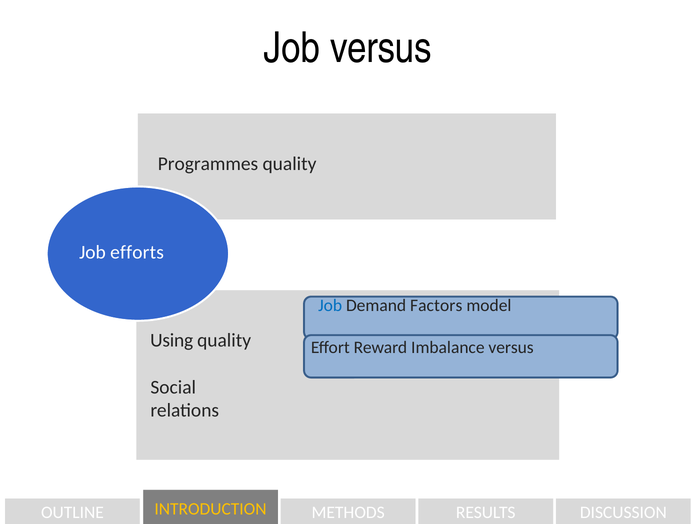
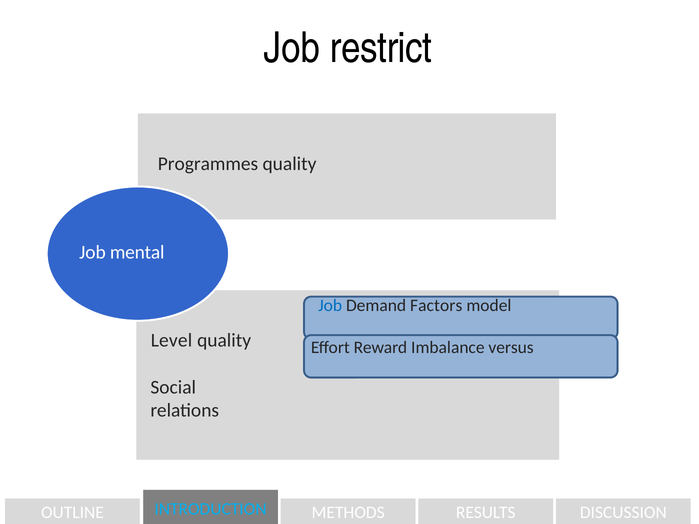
Job versus: versus -> restrict (381, 48)
efforts: efforts -> mental (137, 252)
Using: Using -> Level (171, 341)
INTRODUCTION colour: yellow -> light blue (210, 509)
